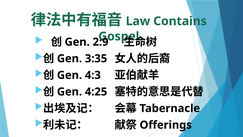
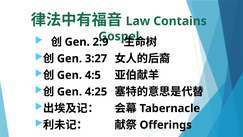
3:35: 3:35 -> 3:27 (96, 58)
4:3: 4:3 -> 4:5 (93, 75)
